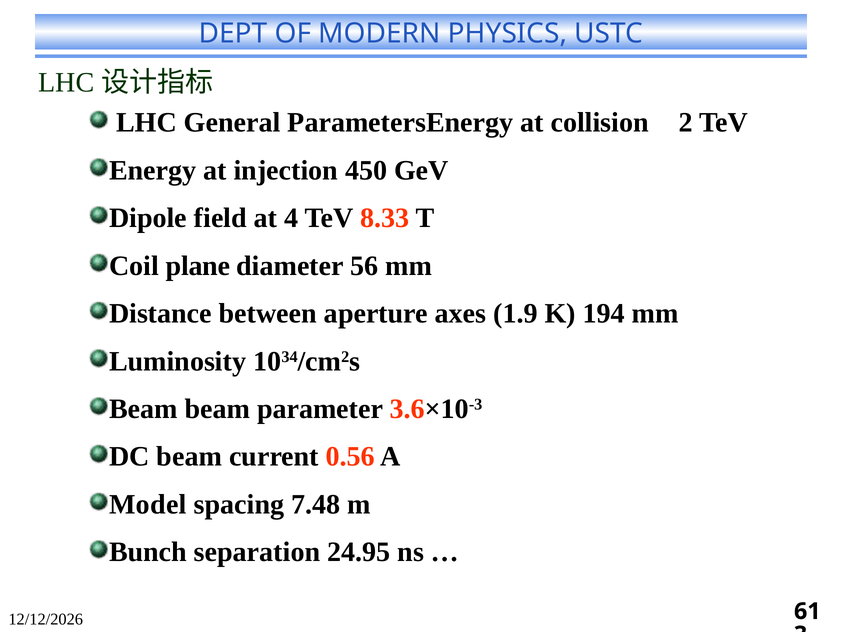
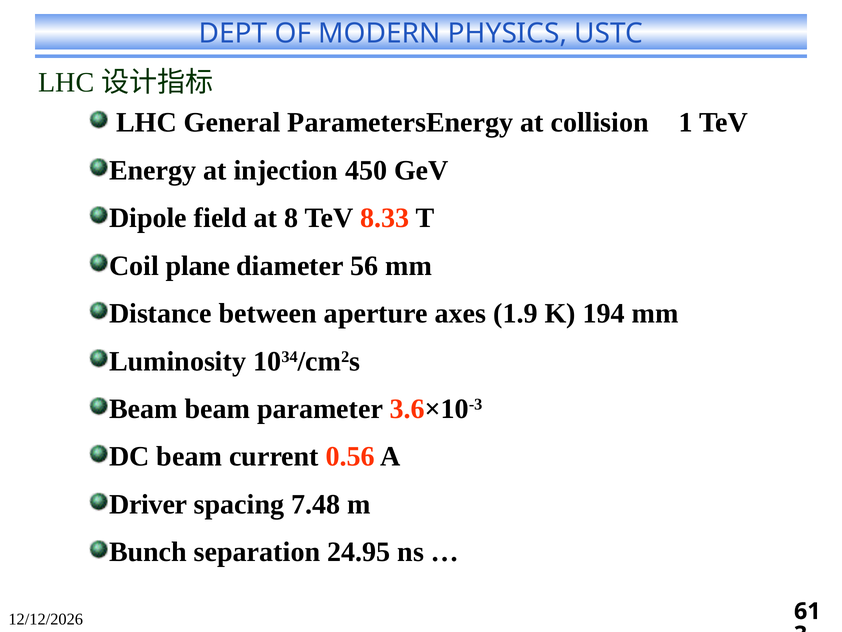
2: 2 -> 1 (686, 122)
4: 4 -> 8 (291, 218)
Model: Model -> Driver (148, 504)
